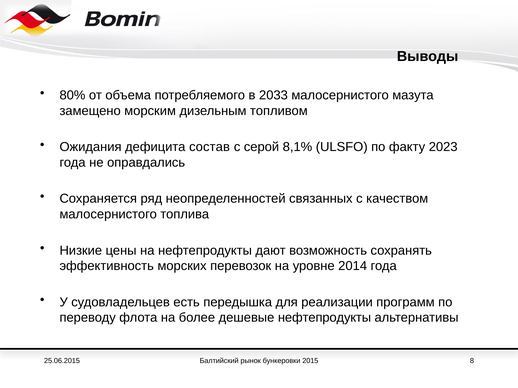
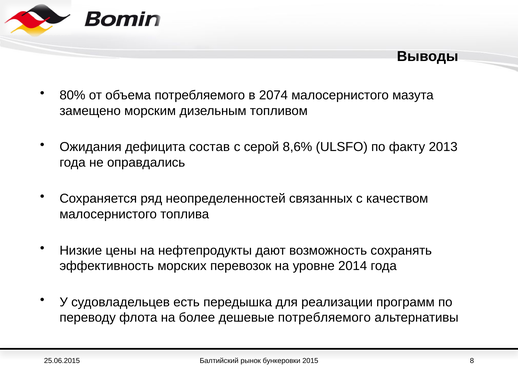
2033: 2033 -> 2074 (273, 95)
8,1%: 8,1% -> 8,6% (297, 147)
2023: 2023 -> 2013 (443, 147)
дешевые нефтепродукты: нефтепродукты -> потребляемого (324, 318)
